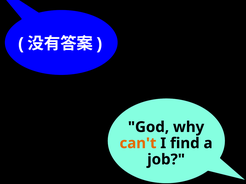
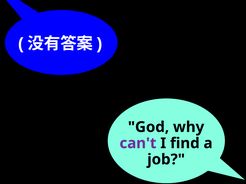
can't colour: orange -> purple (138, 144)
